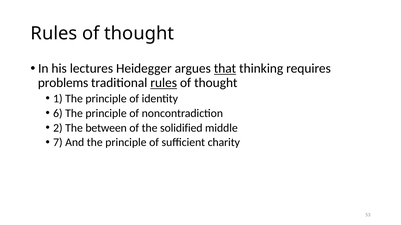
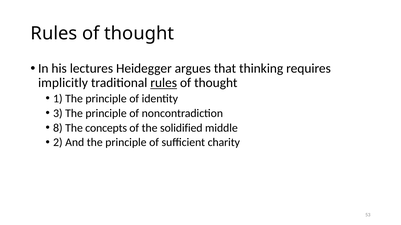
that underline: present -> none (225, 69)
problems: problems -> implicitly (63, 83)
6: 6 -> 3 (58, 113)
2: 2 -> 8 (58, 128)
between: between -> concepts (106, 128)
7: 7 -> 2 (58, 143)
